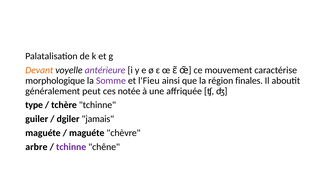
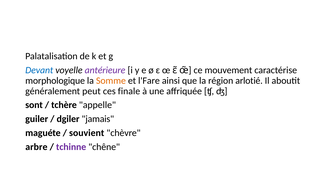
Devant colour: orange -> blue (39, 70)
Somme colour: purple -> orange (111, 81)
l'Fieu: l'Fieu -> l'Fare (149, 81)
finales: finales -> arlotié (249, 81)
notée: notée -> finale (129, 91)
type: type -> sont (34, 105)
tchère tchinne: tchinne -> appelle (97, 105)
maguéte: maguéte -> souvient (87, 133)
